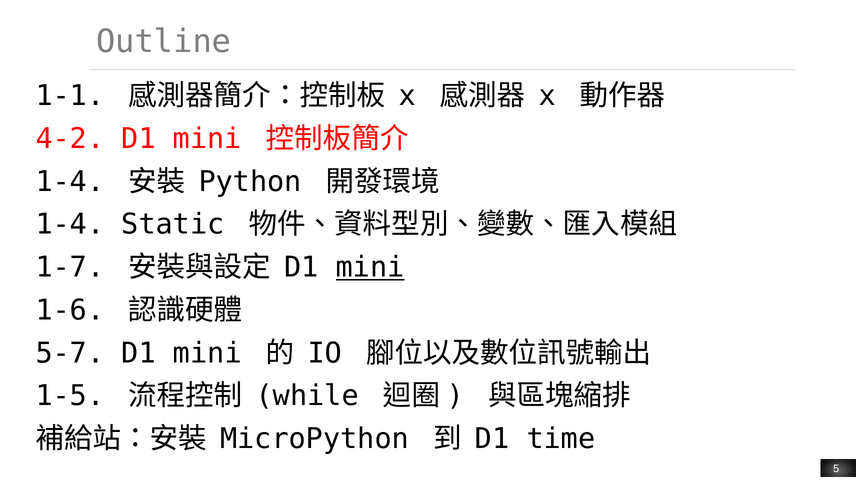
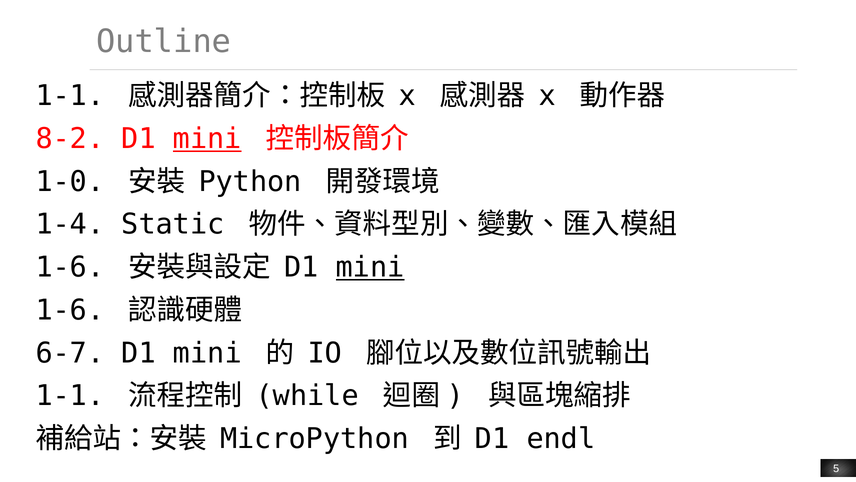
4-2: 4-2 -> 8-2 (70, 139)
mini underline: none -> present (207, 139)
1-4: 1-4 -> 1-0 (70, 182)
1-7: 1-7 -> 1-6 (70, 267)
5-7: 5-7 -> 6-7 (70, 353)
1-5: 1-5 -> 1-1 (70, 396)
time: time -> endl (561, 438)
